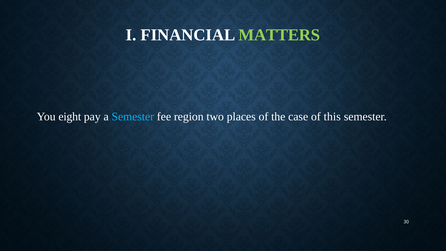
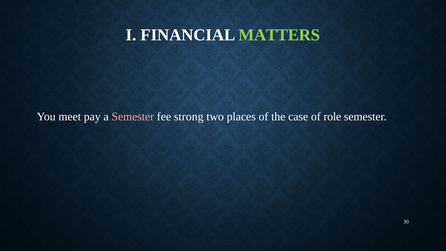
eight: eight -> meet (70, 117)
Semester colour: light blue -> pink (133, 117)
region: region -> strong (189, 117)
this: this -> role (332, 117)
